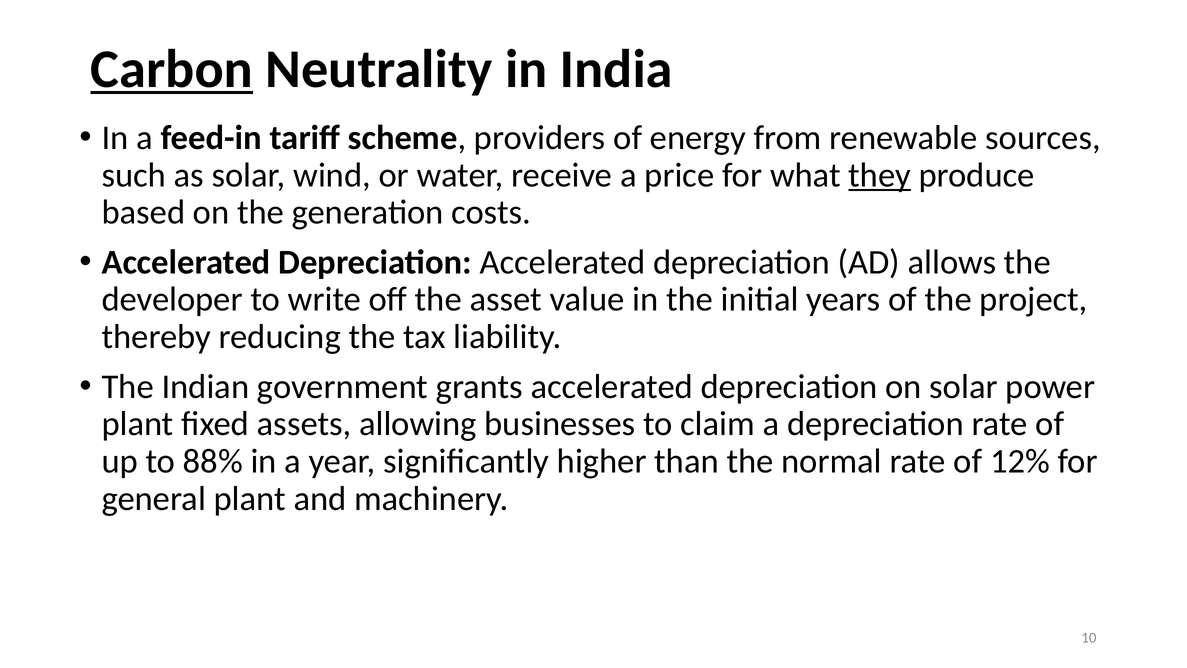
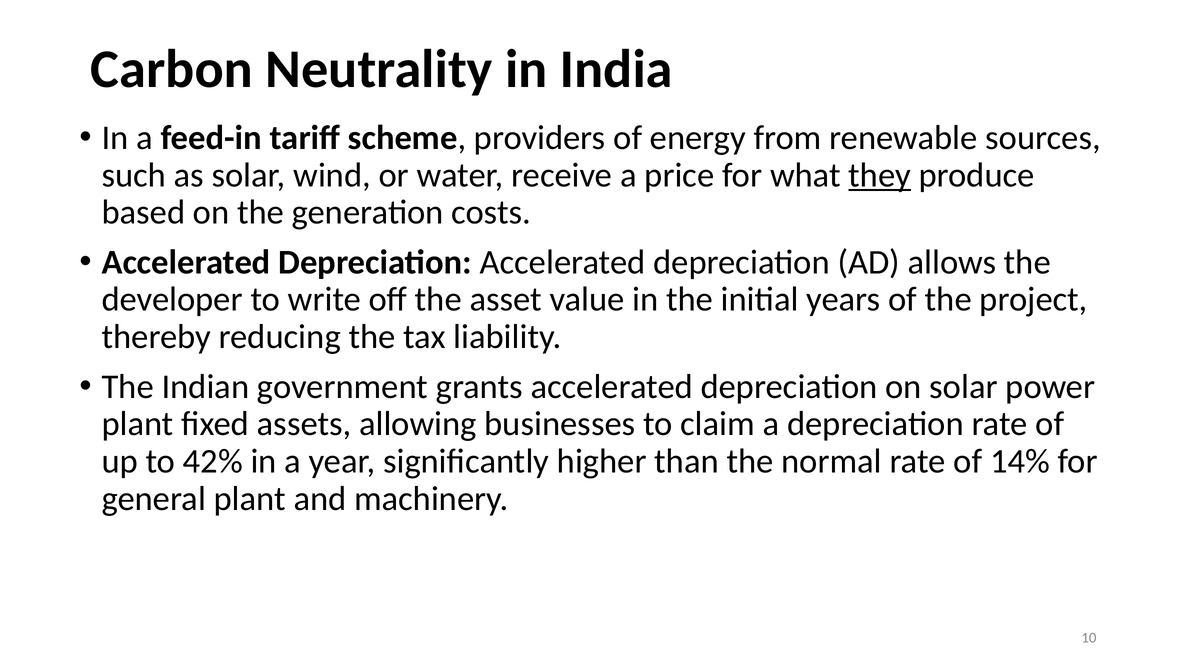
Carbon underline: present -> none (172, 69)
88%: 88% -> 42% (213, 461)
12%: 12% -> 14% (1020, 461)
